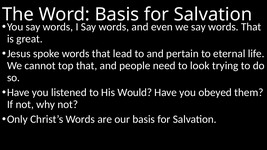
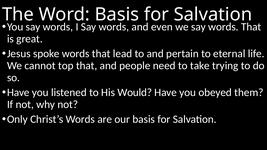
look: look -> take (200, 66)
